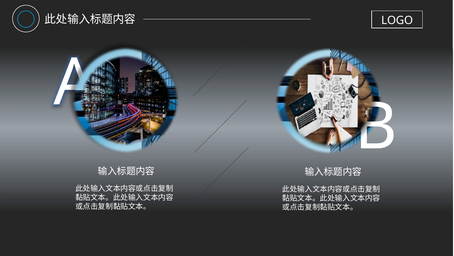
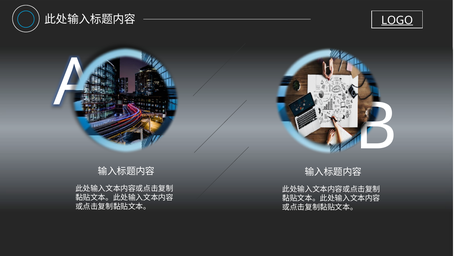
LOGO underline: none -> present (397, 20)
